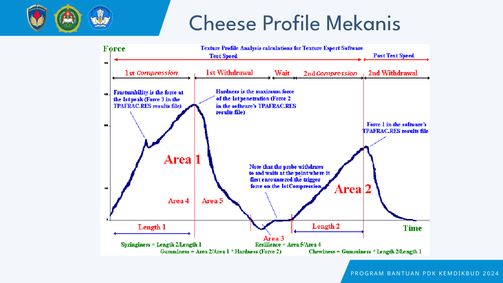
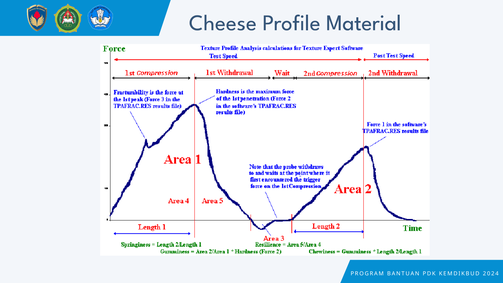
Mekanis: Mekanis -> Material (364, 23)
